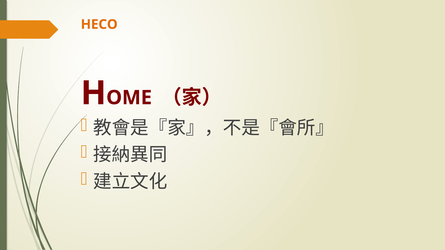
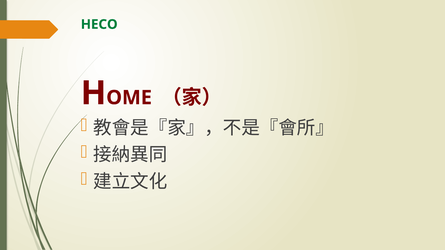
HECO colour: orange -> green (99, 24)
